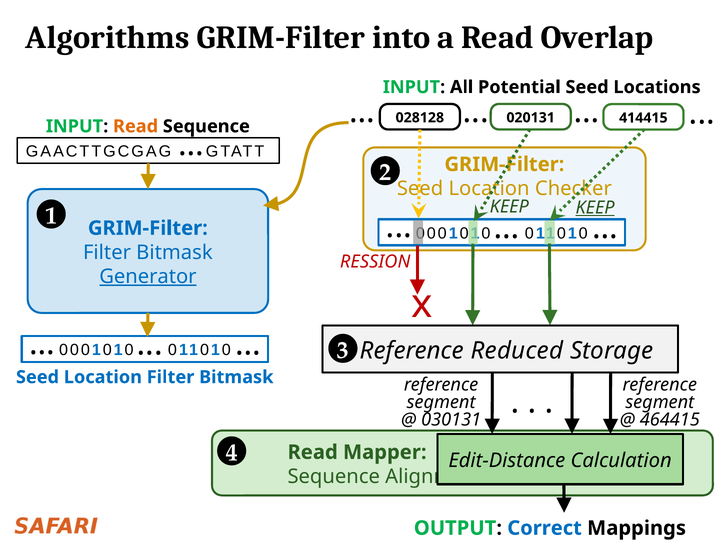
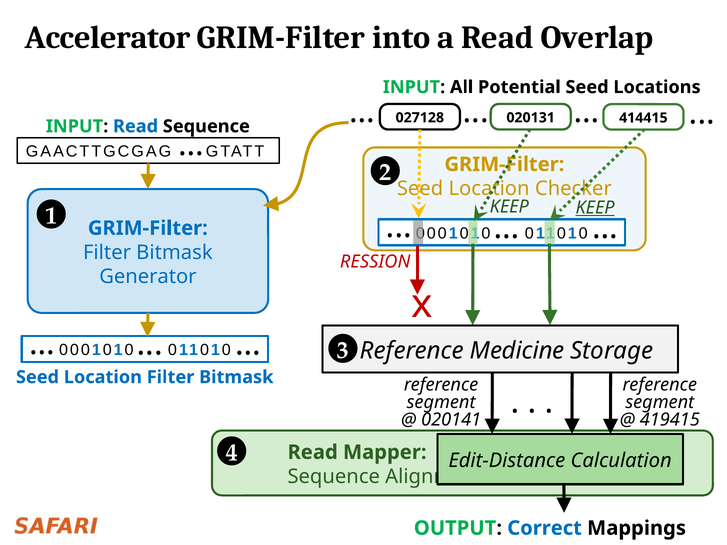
Algorithms: Algorithms -> Accelerator (108, 37)
028128: 028128 -> 027128 (420, 118)
Read colour: orange -> blue (136, 126)
Generator underline: present -> none (148, 277)
Reduced: Reduced -> Medicine (517, 351)
030131: 030131 -> 020141 (451, 420)
464415: 464415 -> 419415 (670, 420)
